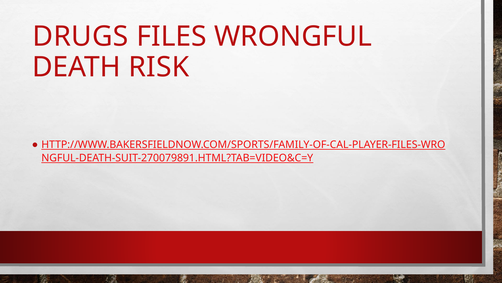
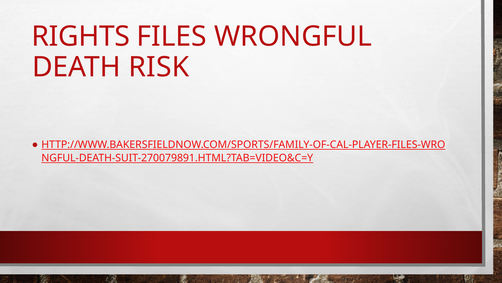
DRUGS: DRUGS -> RIGHTS (81, 37)
